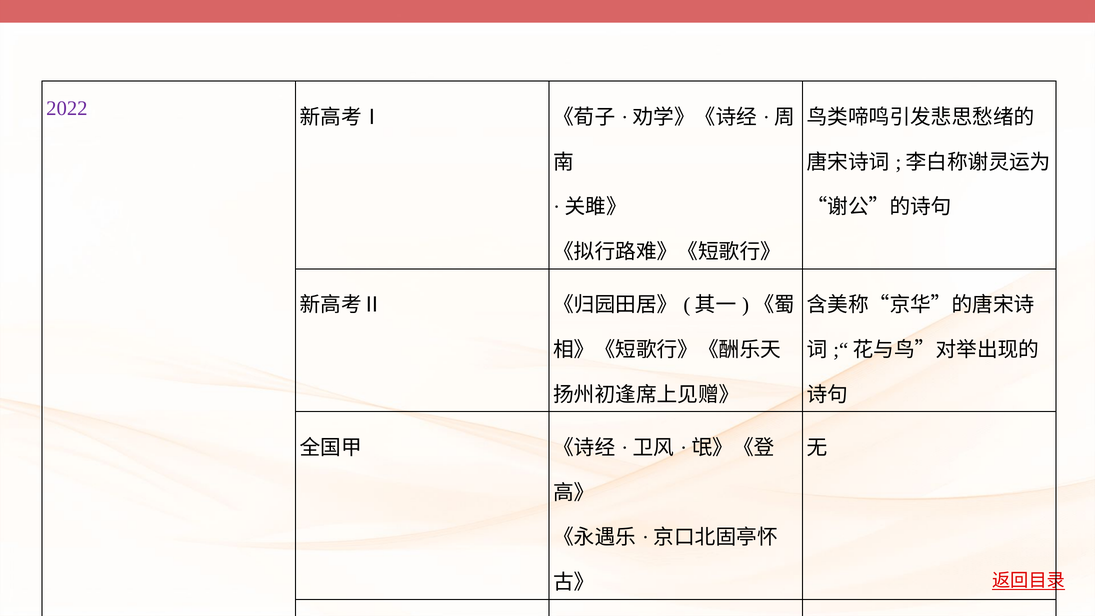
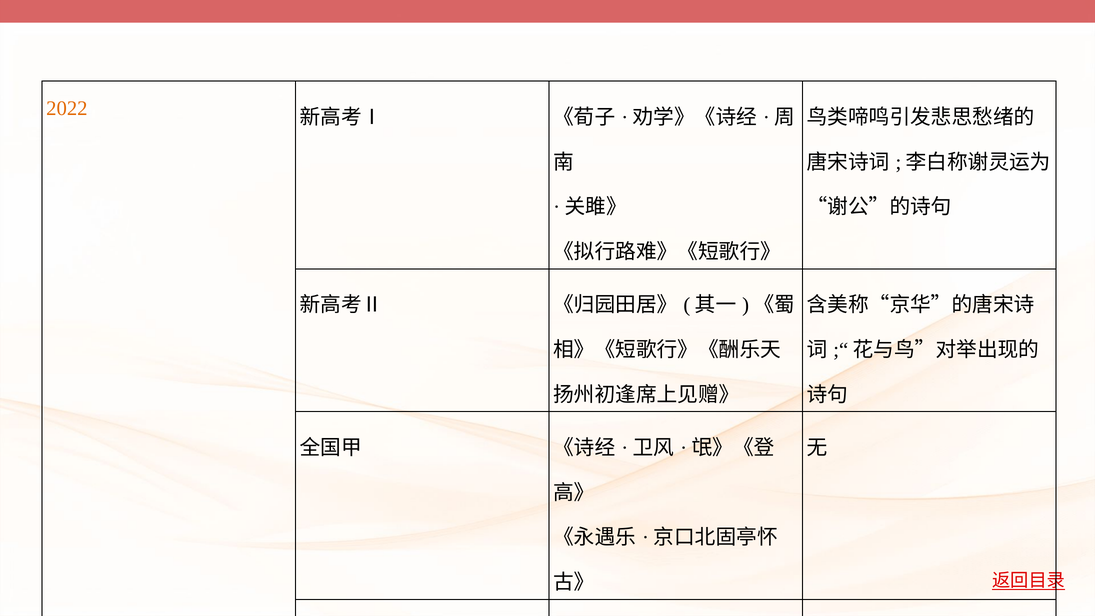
2022 colour: purple -> orange (67, 108)
